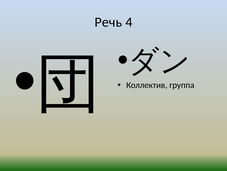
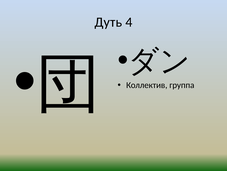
Речь: Речь -> Дуть (108, 22)
